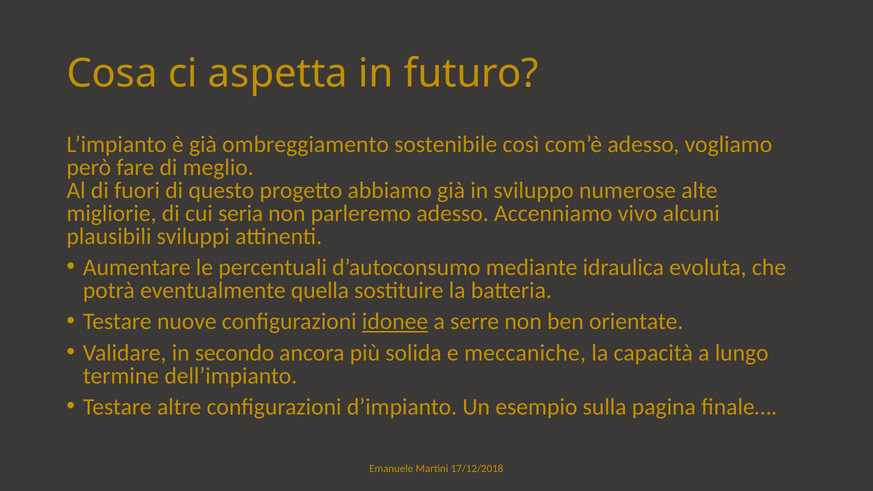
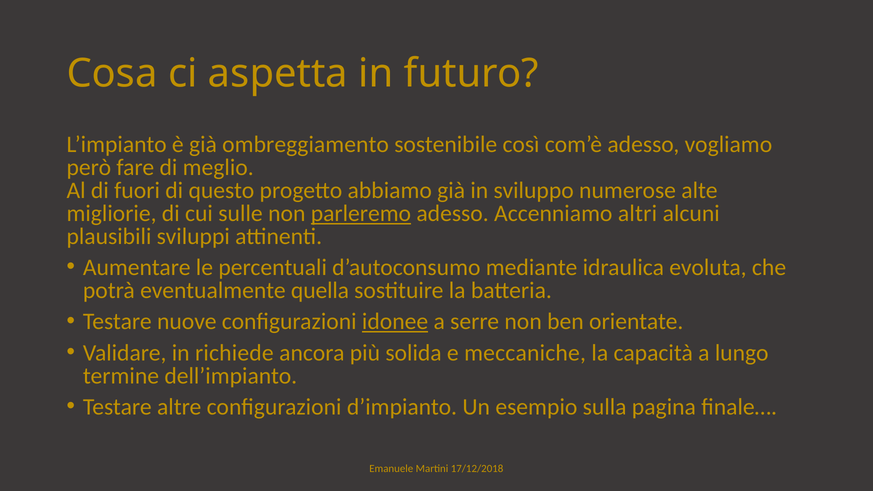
seria: seria -> sulle (240, 213)
parleremo underline: none -> present (361, 213)
vivo: vivo -> altri (637, 213)
secondo: secondo -> richiede (234, 353)
